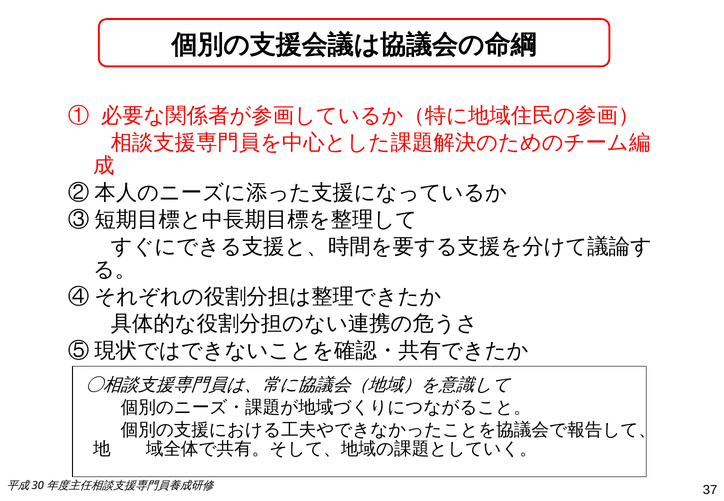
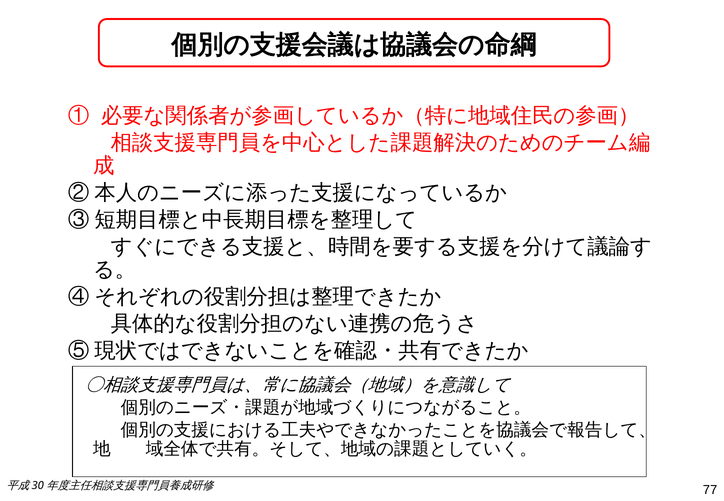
37: 37 -> 77 (710, 490)
